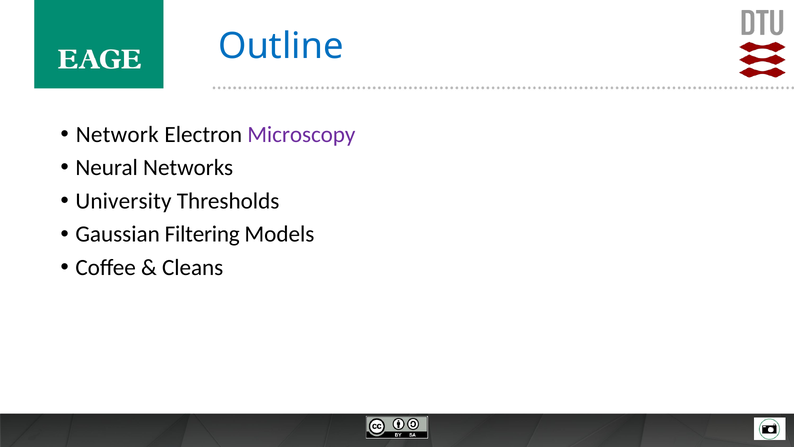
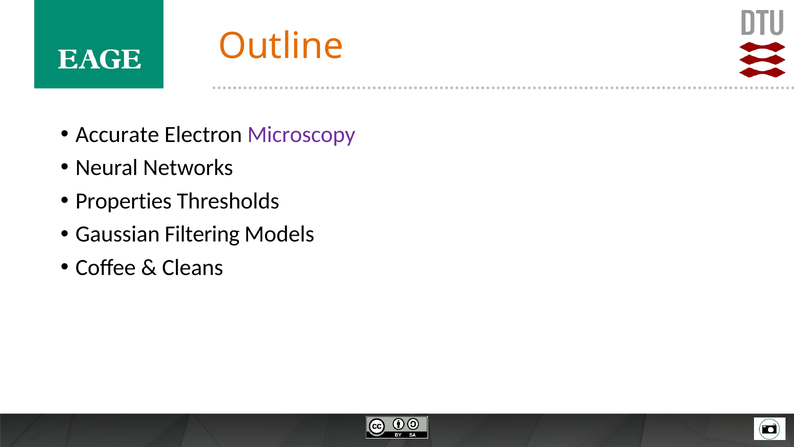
Outline colour: blue -> orange (281, 46)
Network: Network -> Accurate (117, 134)
University: University -> Properties (124, 201)
